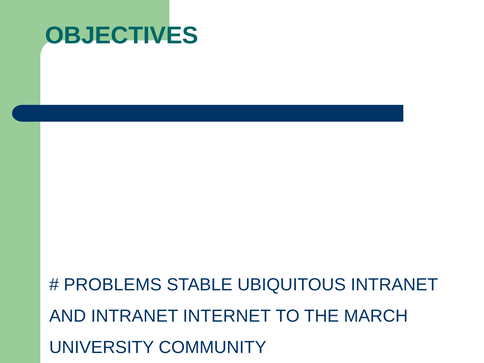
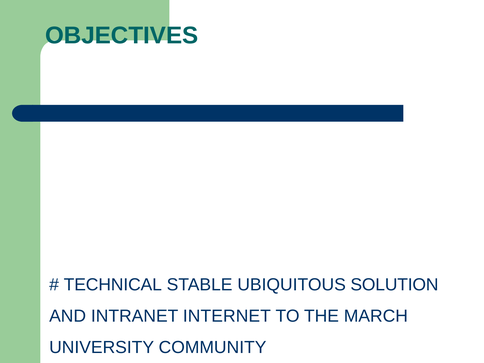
PROBLEMS: PROBLEMS -> TECHNICAL (113, 285)
UBIQUITOUS INTRANET: INTRANET -> SOLUTION (394, 285)
